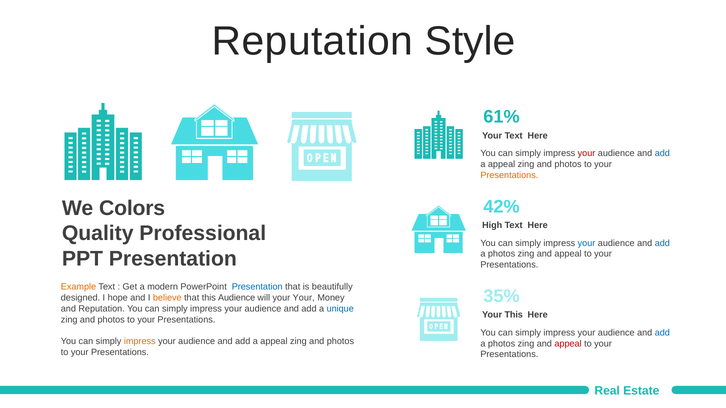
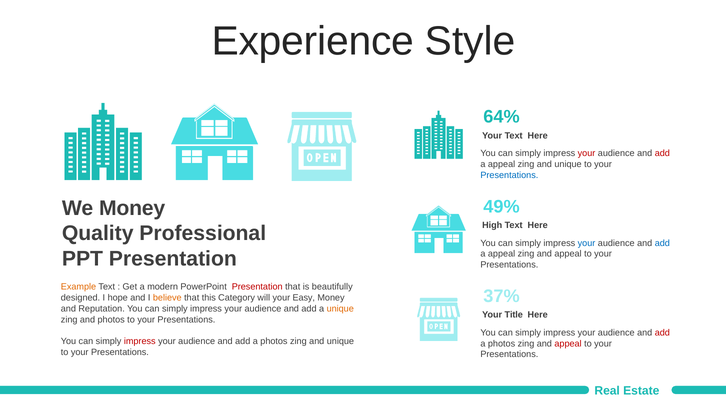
Reputation: Reputation -> Experience (313, 42)
61%: 61% -> 64% (501, 117)
add colour: blue -> red (662, 154)
photos: photos -> unique (568, 164)
Presentations colour: orange -> blue (509, 175)
42%: 42% -> 49% (501, 207)
We Colors: Colors -> Money (132, 208)
photos: photos -> appeal (502, 254)
Presentation colour: blue -> red (257, 287)
35%: 35% -> 37% (501, 297)
this Audience: Audience -> Category (237, 298)
your Your: Your -> Easy (304, 298)
unique colour: blue -> orange (340, 309)
Your This: This -> Title (514, 315)
add colour: blue -> red (662, 333)
impress colour: orange -> red (140, 342)
appeal: appeal -> photos (274, 342)
photos: photos -> unique (340, 342)
